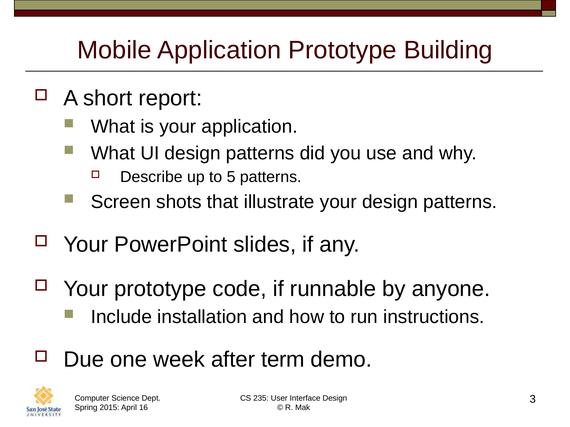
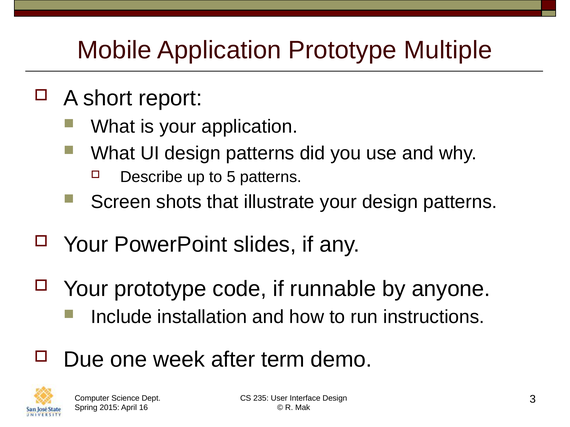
Building: Building -> Multiple (448, 50)
